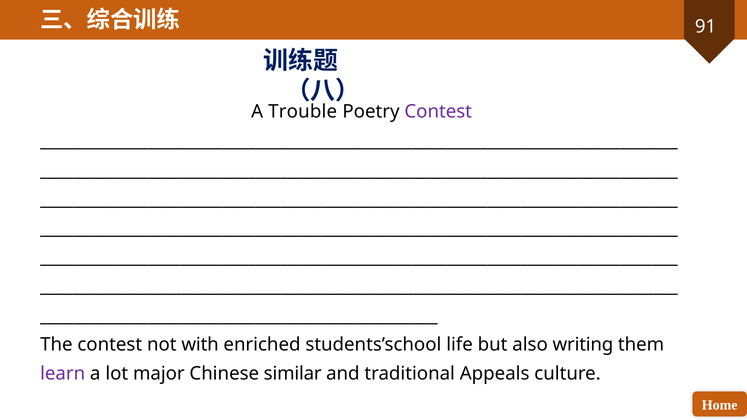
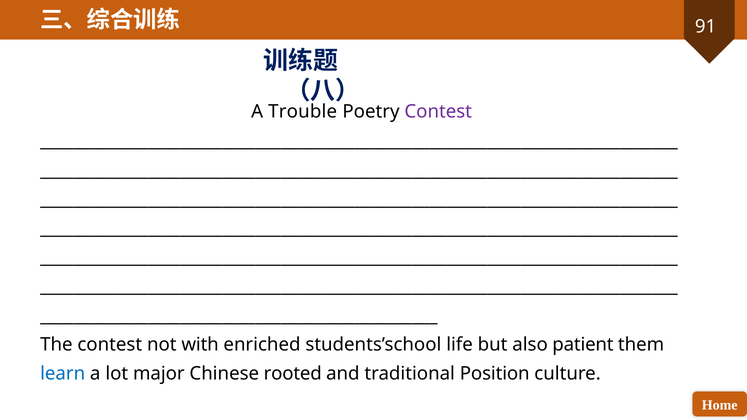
writing: writing -> patient (583, 345)
learn colour: purple -> blue (63, 374)
similar: similar -> rooted (293, 374)
Appeals: Appeals -> Position (495, 374)
